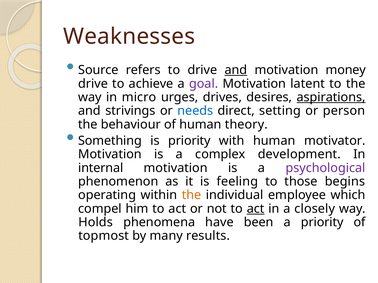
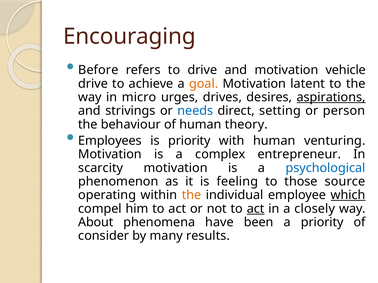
Weaknesses: Weaknesses -> Encouraging (129, 37)
Source: Source -> Before (98, 70)
and underline: present -> none (236, 70)
money: money -> vehicle (346, 70)
goal colour: purple -> orange (204, 84)
Something: Something -> Employees (110, 141)
motivator: motivator -> venturing (335, 141)
development: development -> entrepreneur (299, 155)
internal: internal -> scarcity (101, 168)
psychological colour: purple -> blue (326, 168)
begins: begins -> source (345, 182)
which underline: none -> present (348, 195)
Holds: Holds -> About (96, 223)
topmost: topmost -> consider (104, 236)
